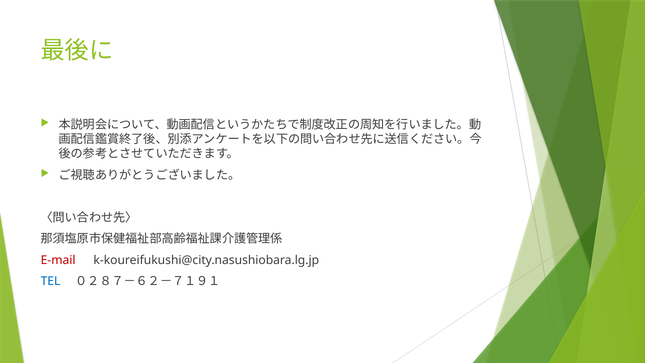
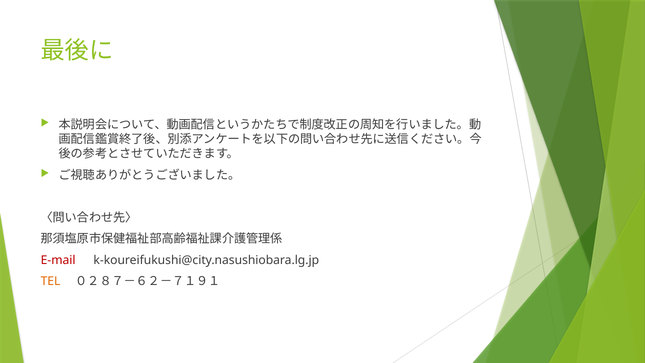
TEL colour: blue -> orange (51, 281)
